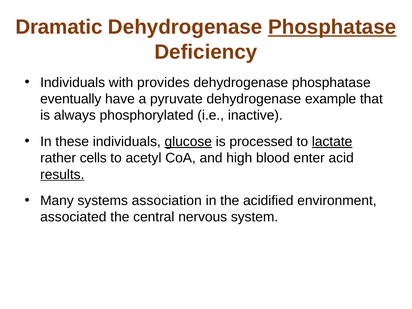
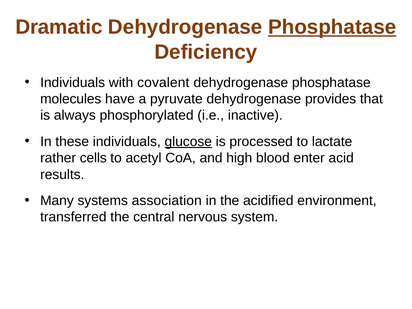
provides: provides -> covalent (163, 83)
eventually: eventually -> molecules (71, 99)
example: example -> provides (331, 99)
lactate underline: present -> none (332, 142)
results underline: present -> none (62, 175)
associated: associated -> transferred (73, 217)
